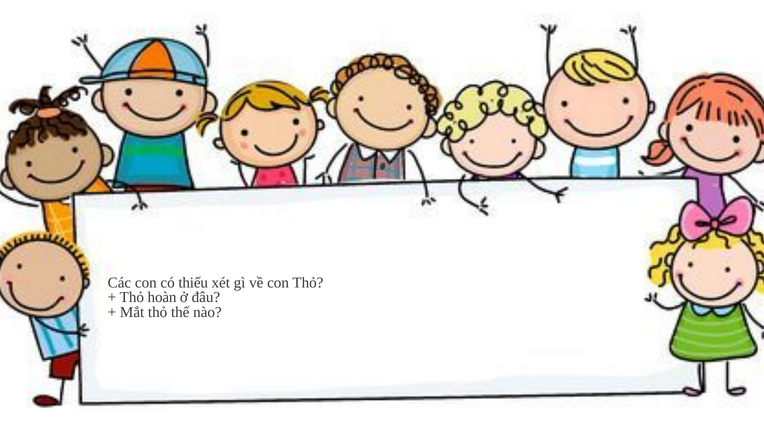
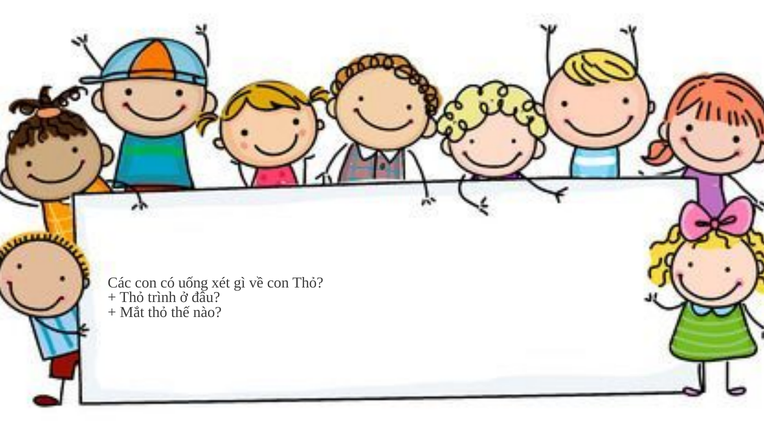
thiếu: thiếu -> uống (193, 282)
hoàn: hoàn -> trình (162, 297)
